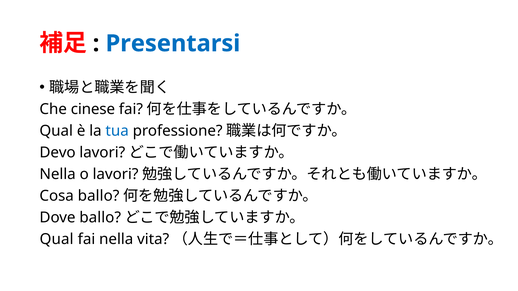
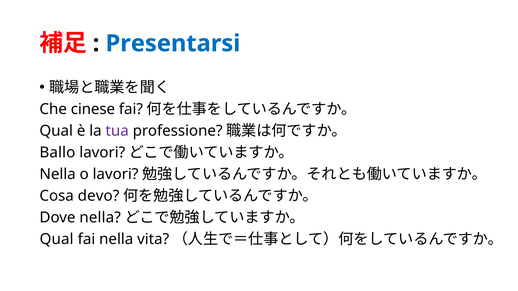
tua colour: blue -> purple (117, 131)
Devo: Devo -> Ballo (57, 153)
Cosa ballo: ballo -> devo (99, 196)
Dove ballo: ballo -> nella (100, 218)
